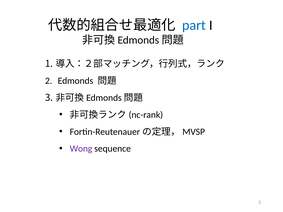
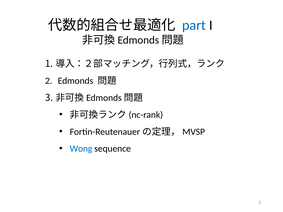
Wong colour: purple -> blue (81, 149)
